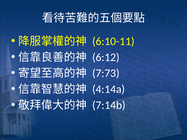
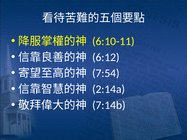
7:73: 7:73 -> 7:54 (106, 73)
4:14a: 4:14a -> 2:14a (109, 89)
